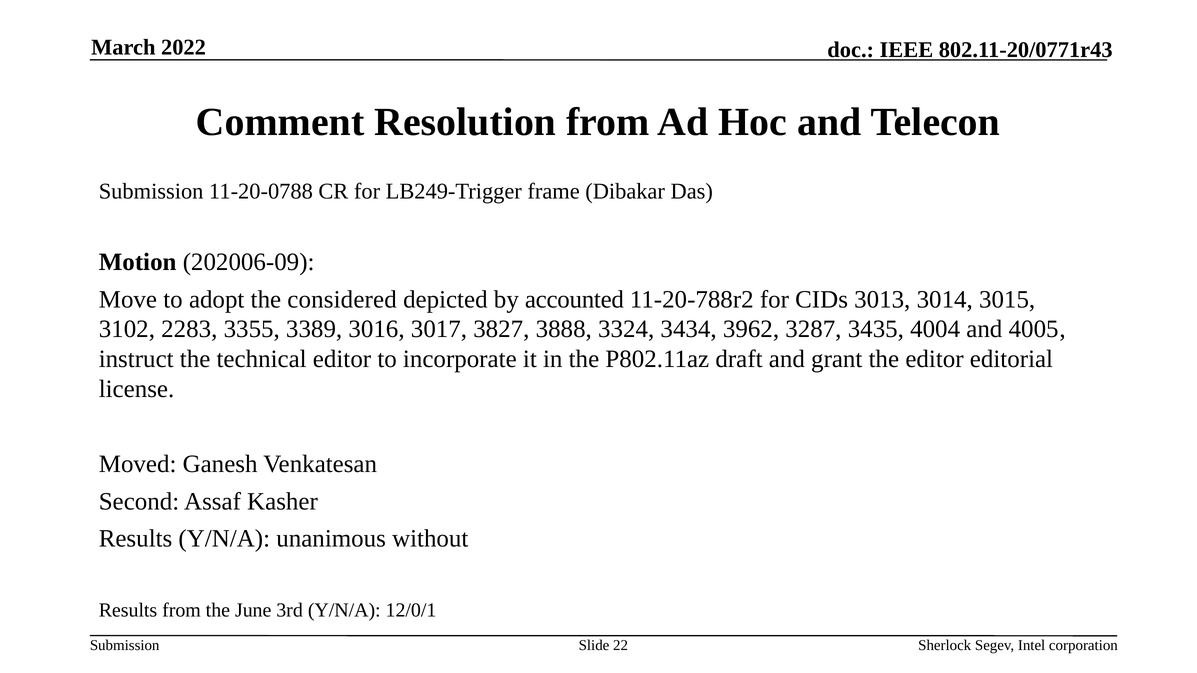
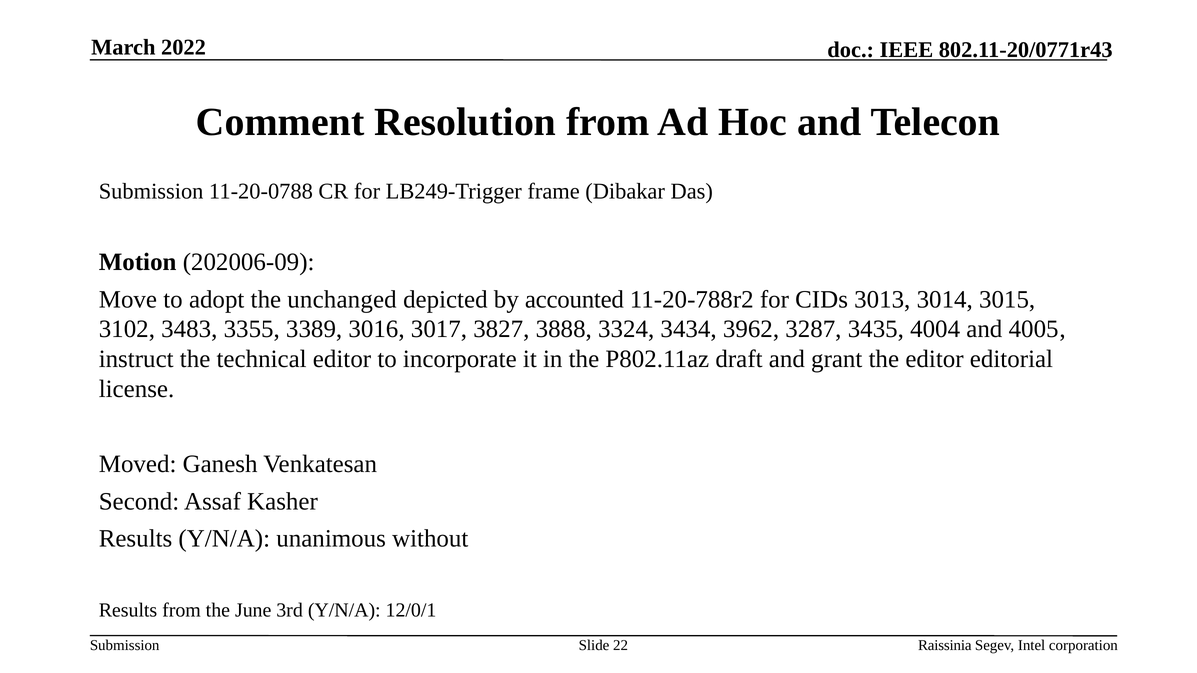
considered: considered -> unchanged (342, 299)
2283: 2283 -> 3483 (189, 329)
Sherlock: Sherlock -> Raissinia (945, 646)
